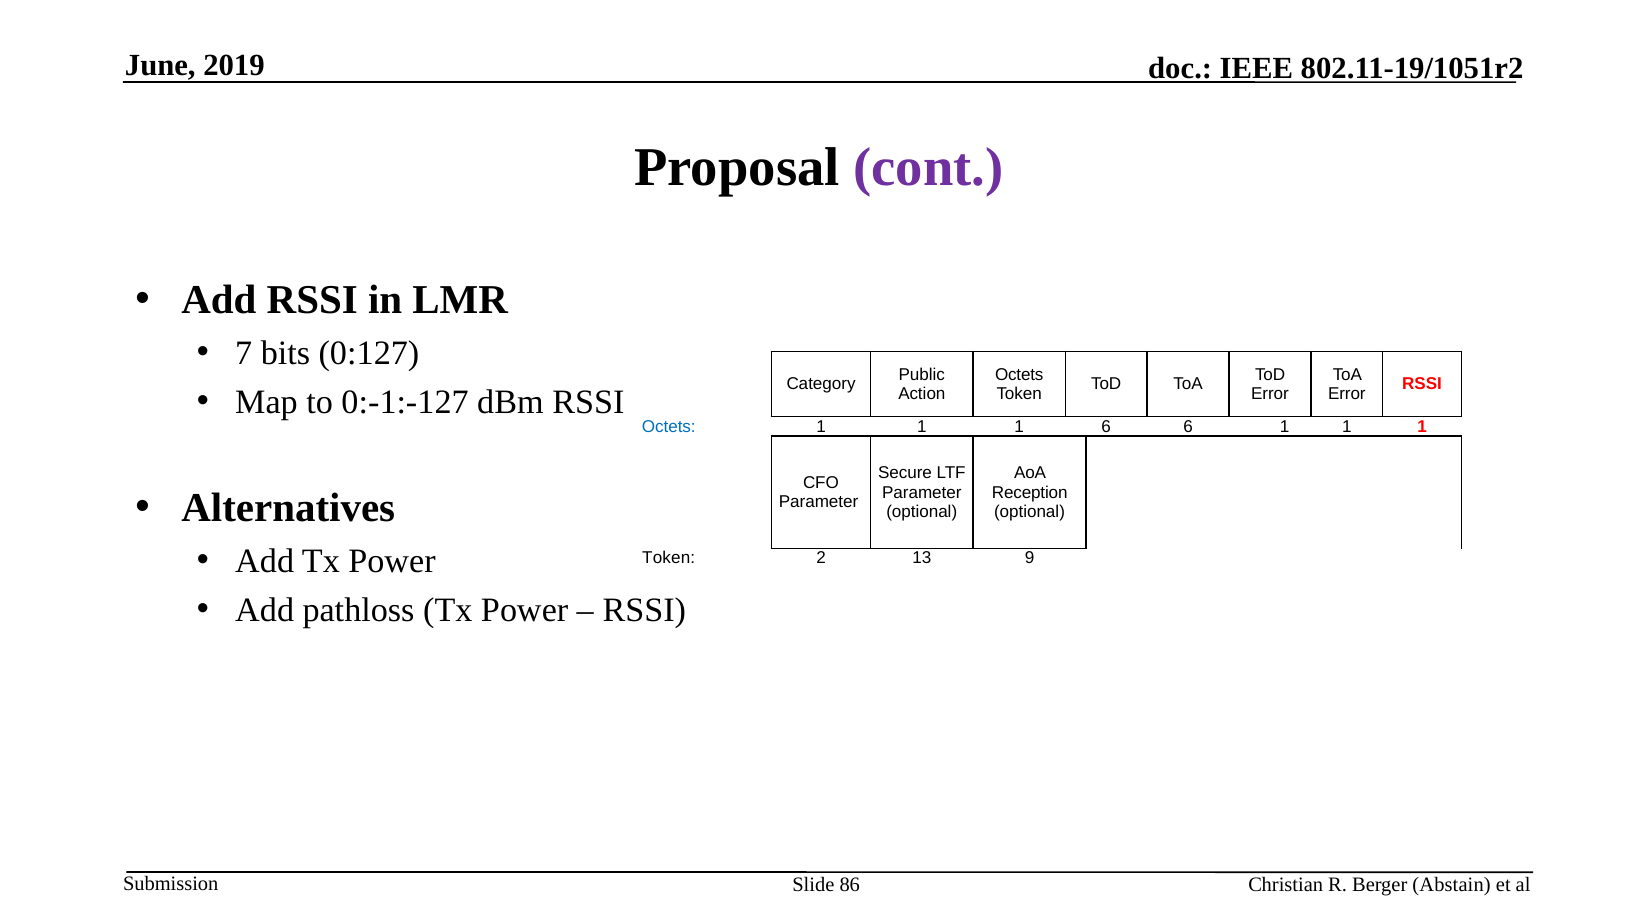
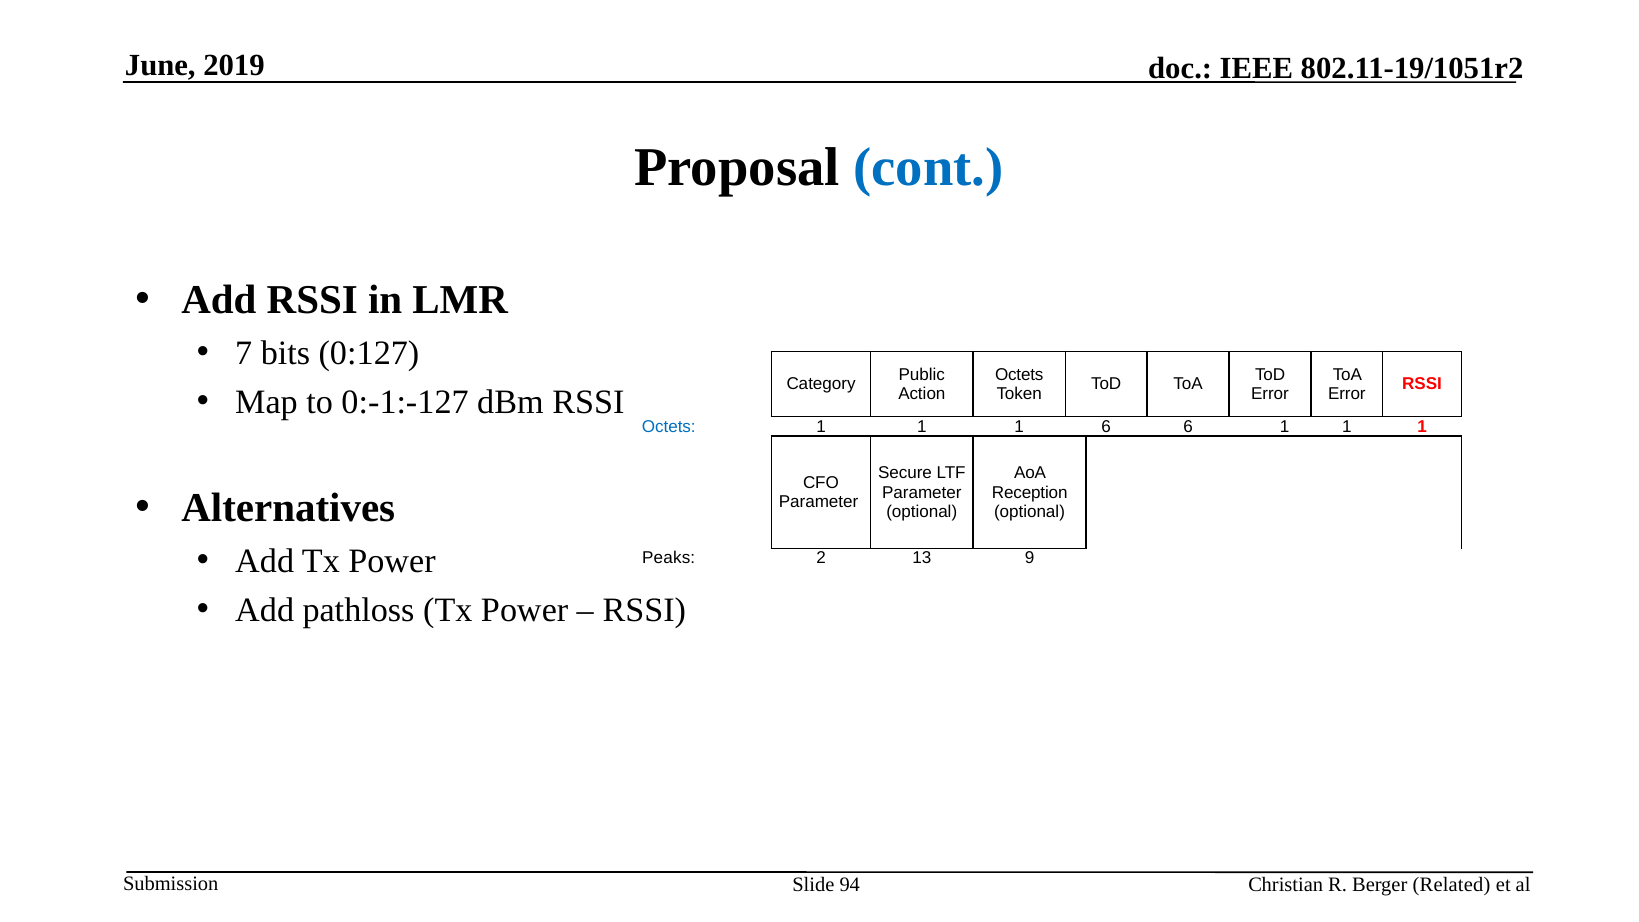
cont colour: purple -> blue (929, 168)
Token: Token -> Peaks (669, 558)
86: 86 -> 94 (850, 884)
Abstain: Abstain -> Related (1452, 884)
